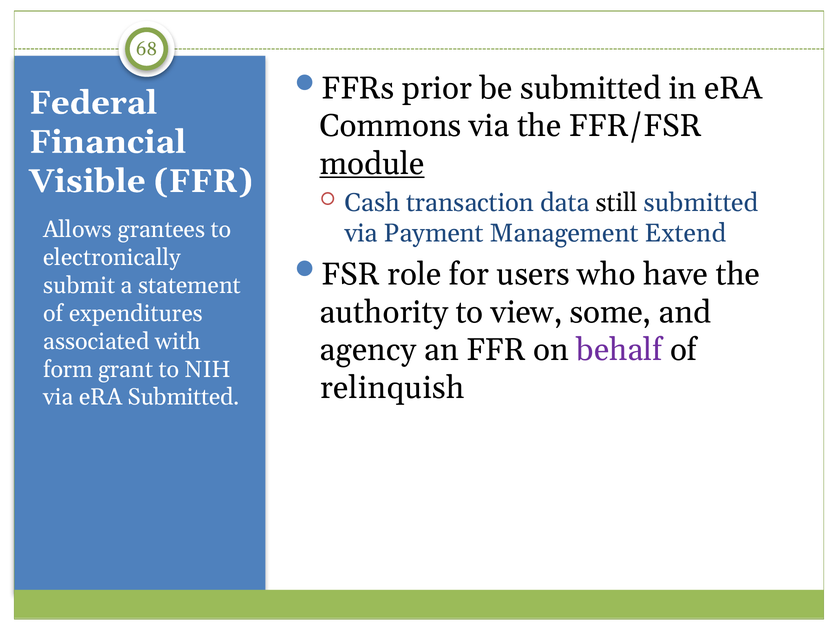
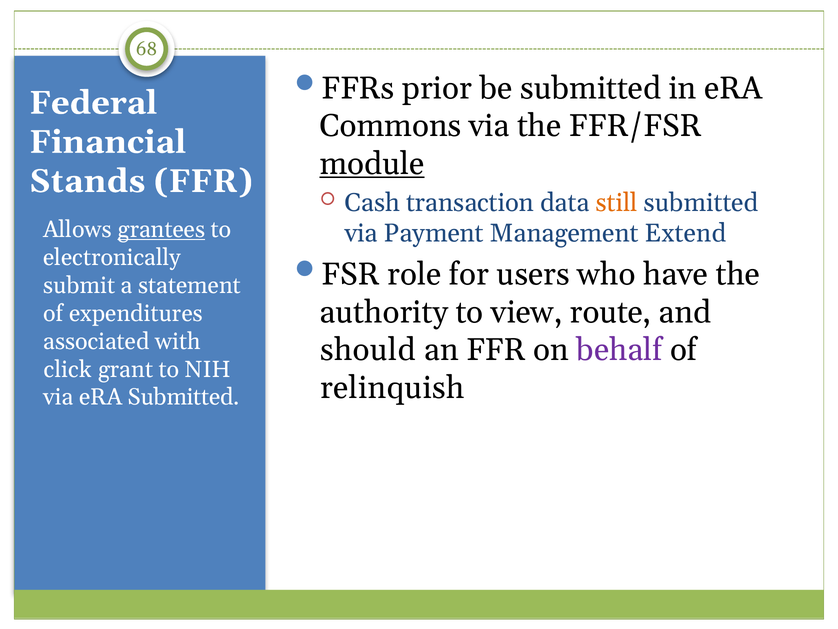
Visible: Visible -> Stands (87, 181)
still colour: black -> orange (617, 203)
grantees underline: none -> present (161, 229)
some: some -> route (611, 312)
agency: agency -> should (368, 350)
form: form -> click (68, 369)
